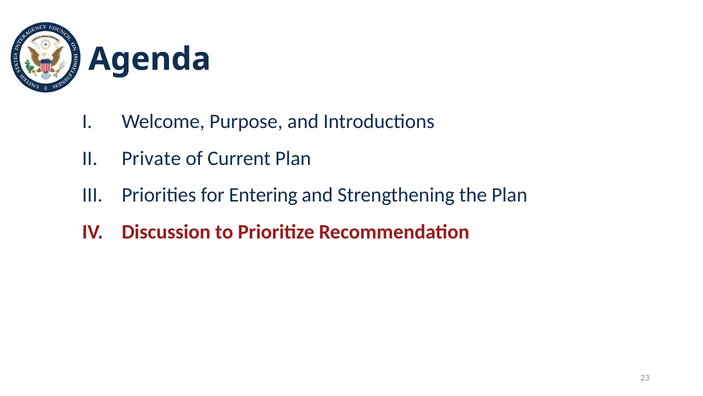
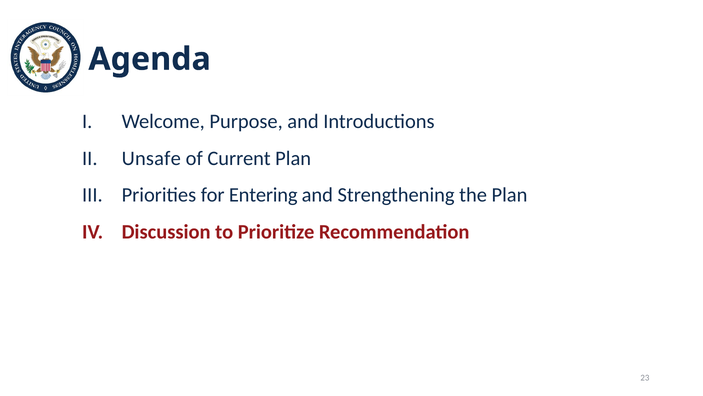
Private: Private -> Unsafe (151, 158)
